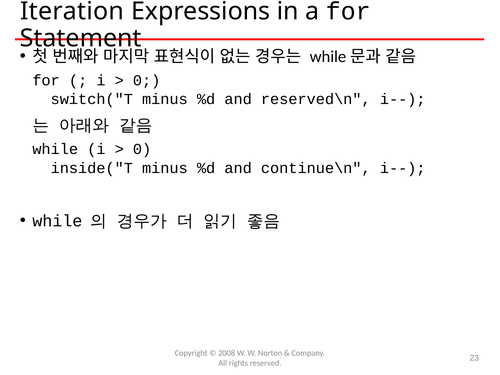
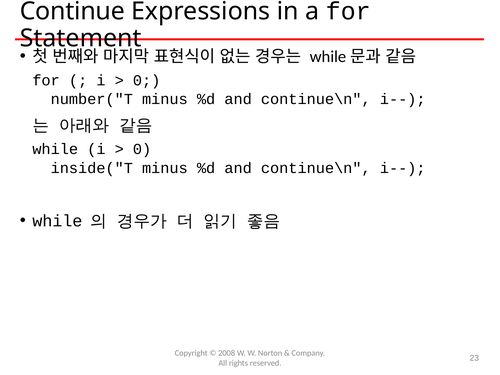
Iteration: Iteration -> Continue (72, 11)
switch("T: switch("T -> number("T (92, 99)
reserved\n: reserved\n -> continue\n (316, 99)
